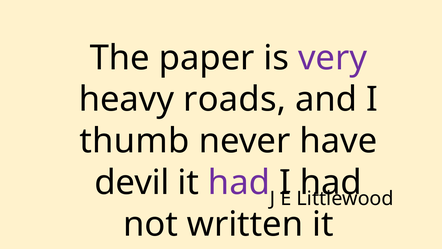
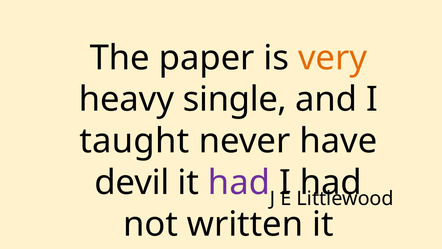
very colour: purple -> orange (333, 58)
roads: roads -> single (235, 99)
thumb: thumb -> taught (134, 141)
